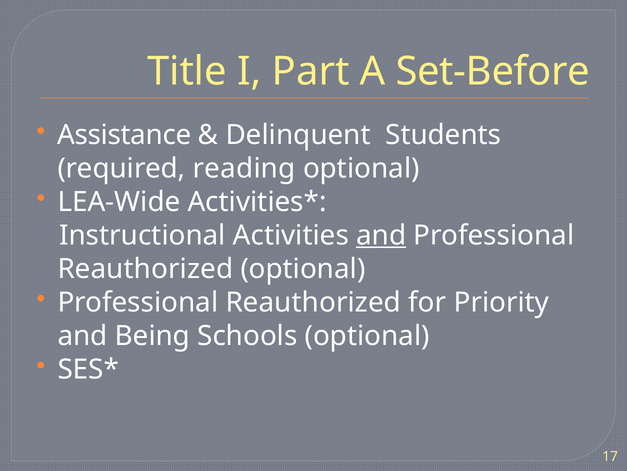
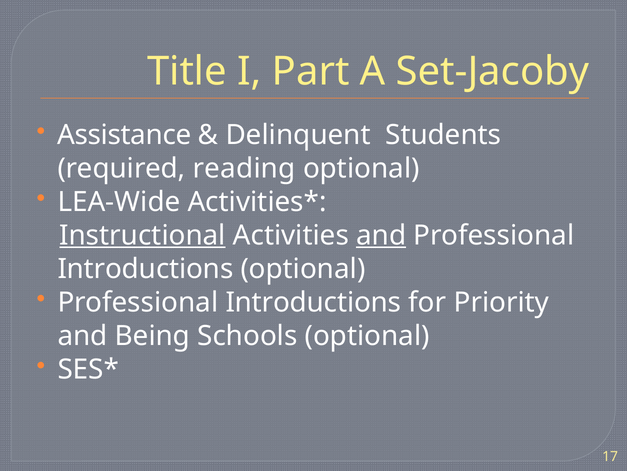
Set-Before: Set-Before -> Set-Jacoby (493, 71)
Instructional underline: none -> present (142, 235)
Reauthorized: Reauthorized -> Introductions (145, 268)
Reauthorized: Reauthorized -> Introductions (313, 302)
